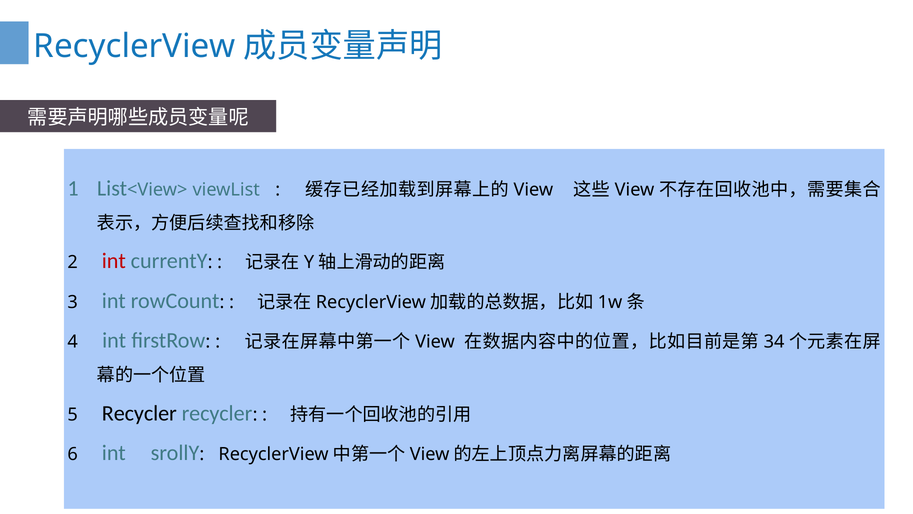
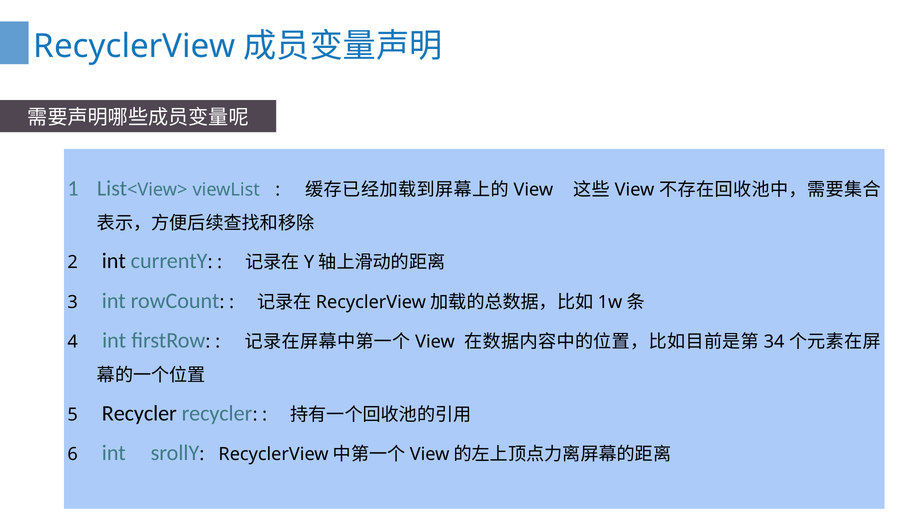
int colour: red -> black (114, 261)
